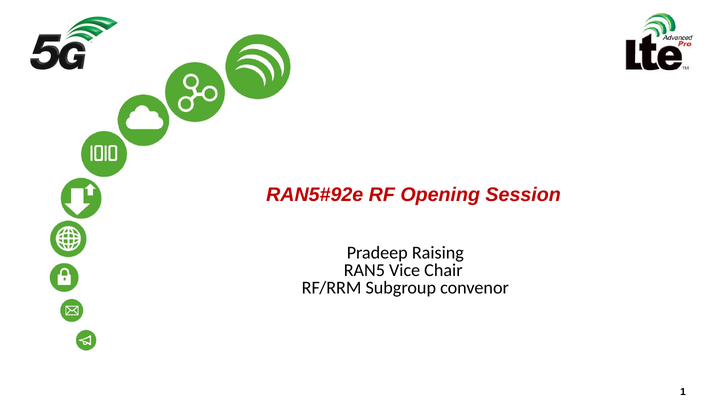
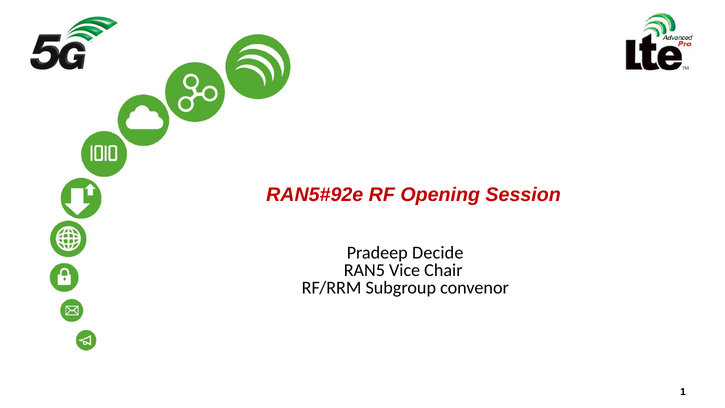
Raising: Raising -> Decide (438, 253)
